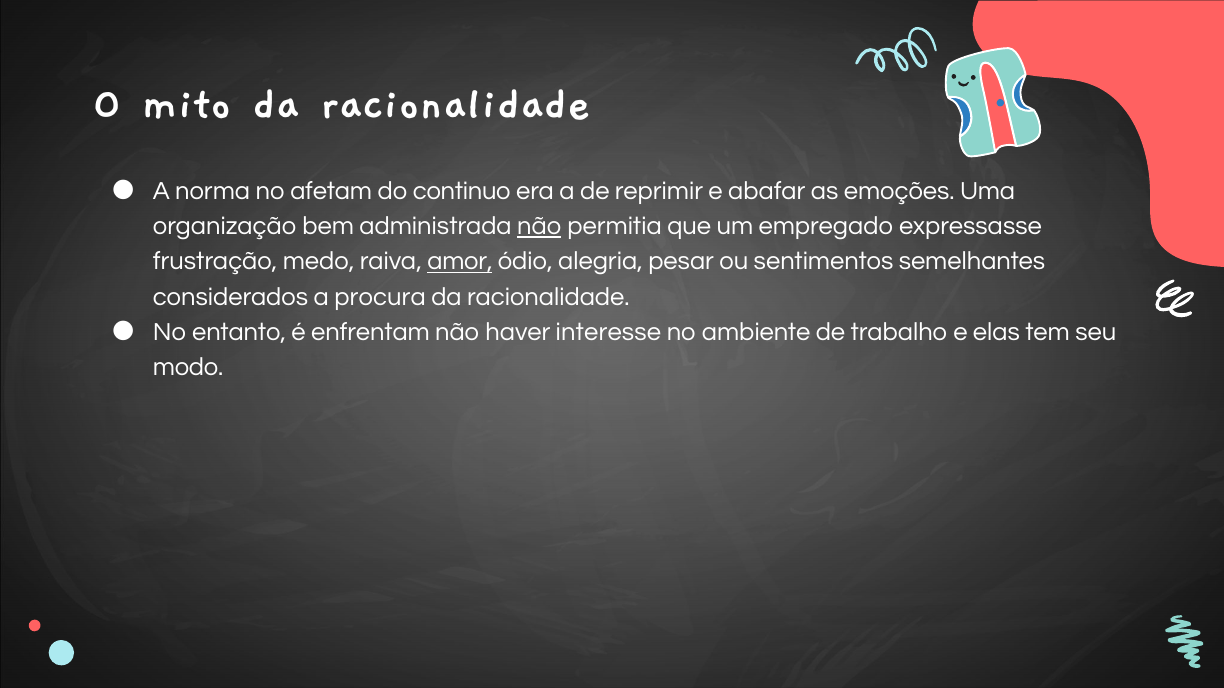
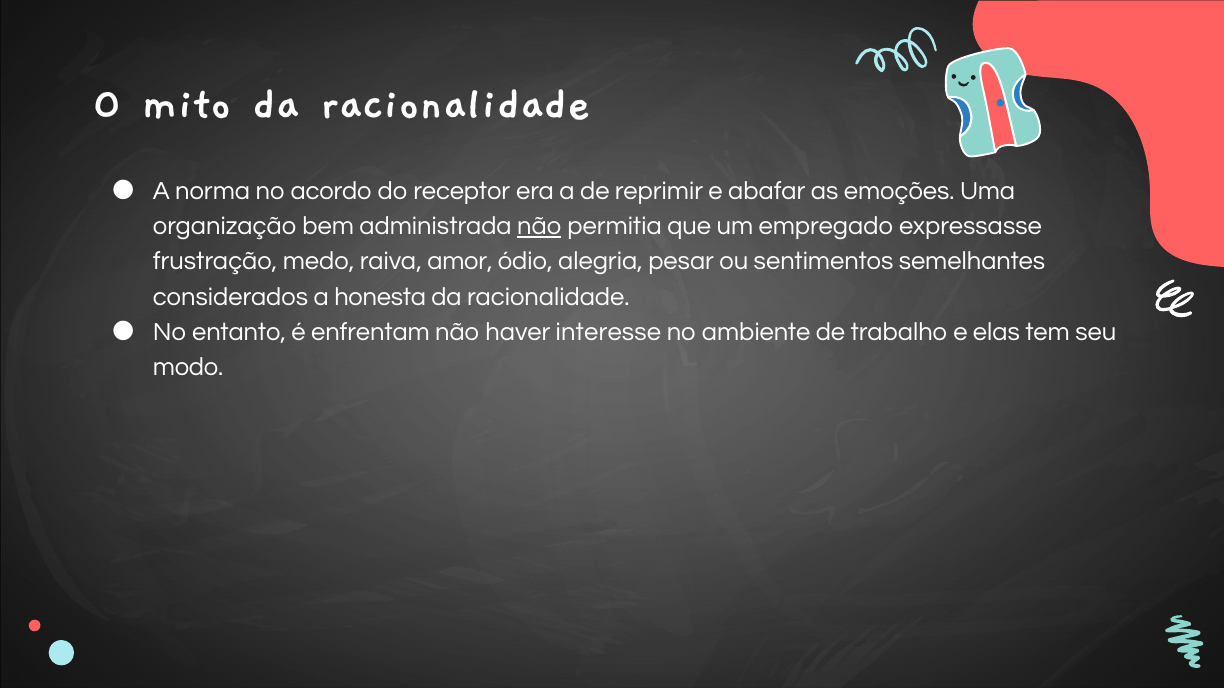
afetam: afetam -> acordo (331, 191)
continuo: continuo -> receptor (462, 191)
amor underline: present -> none (460, 262)
procura: procura -> honesta (380, 297)
